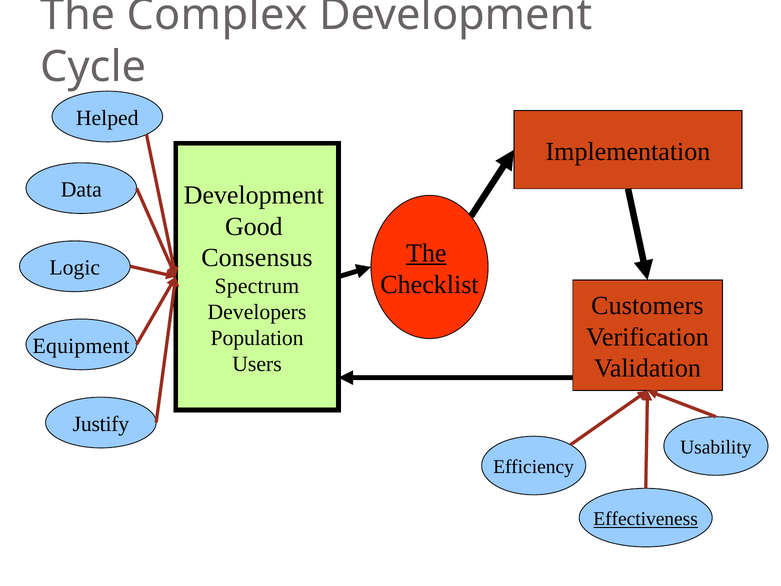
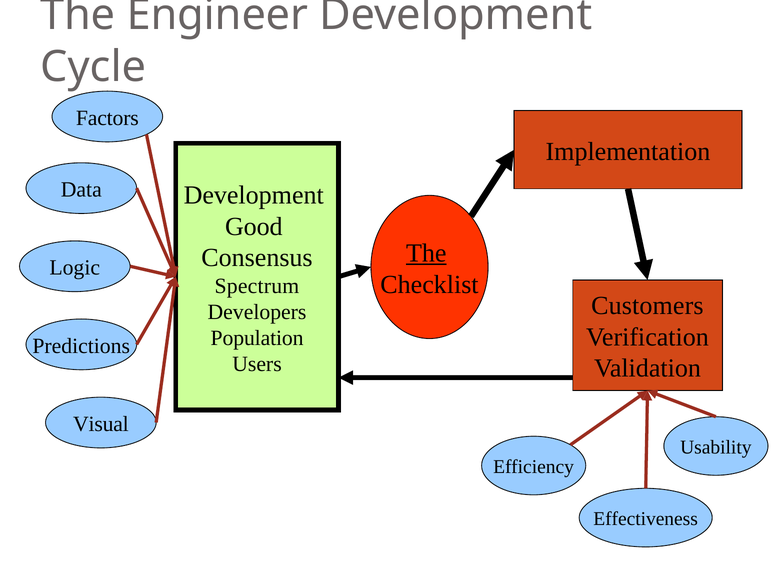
Complex: Complex -> Engineer (217, 15)
Helped: Helped -> Factors (107, 118)
Equipment: Equipment -> Predictions (81, 346)
Justify: Justify -> Visual (101, 424)
Effectiveness underline: present -> none (646, 519)
